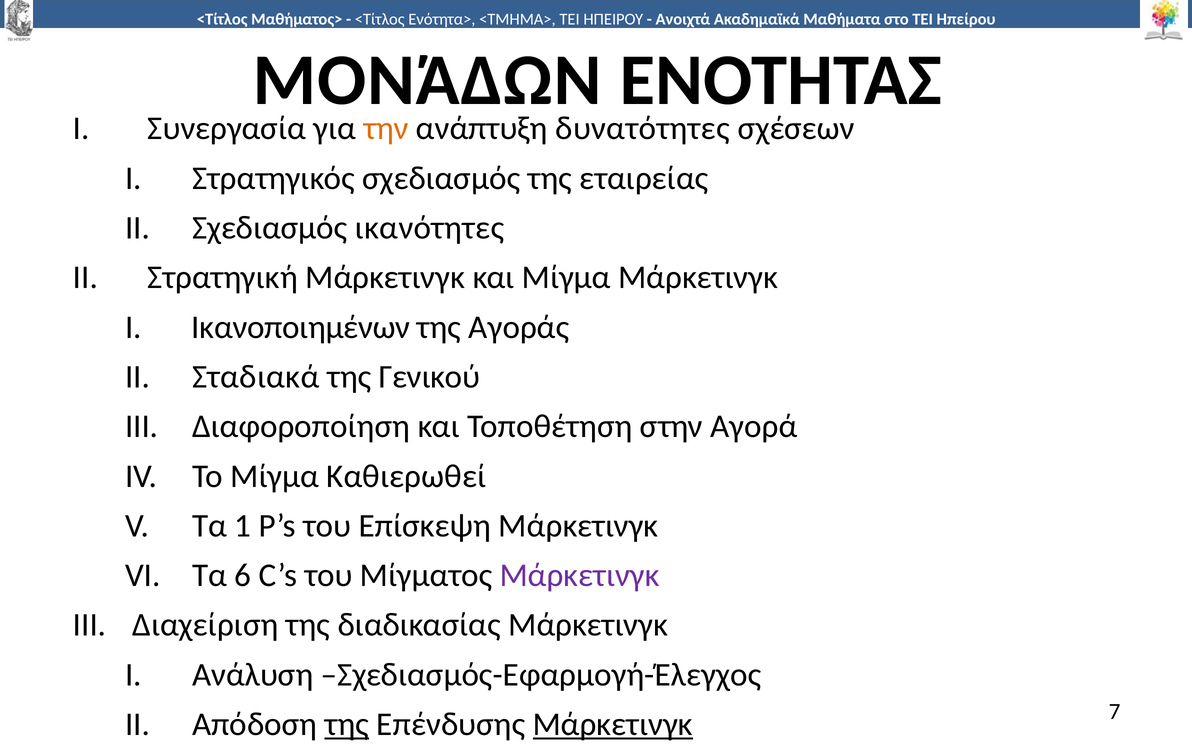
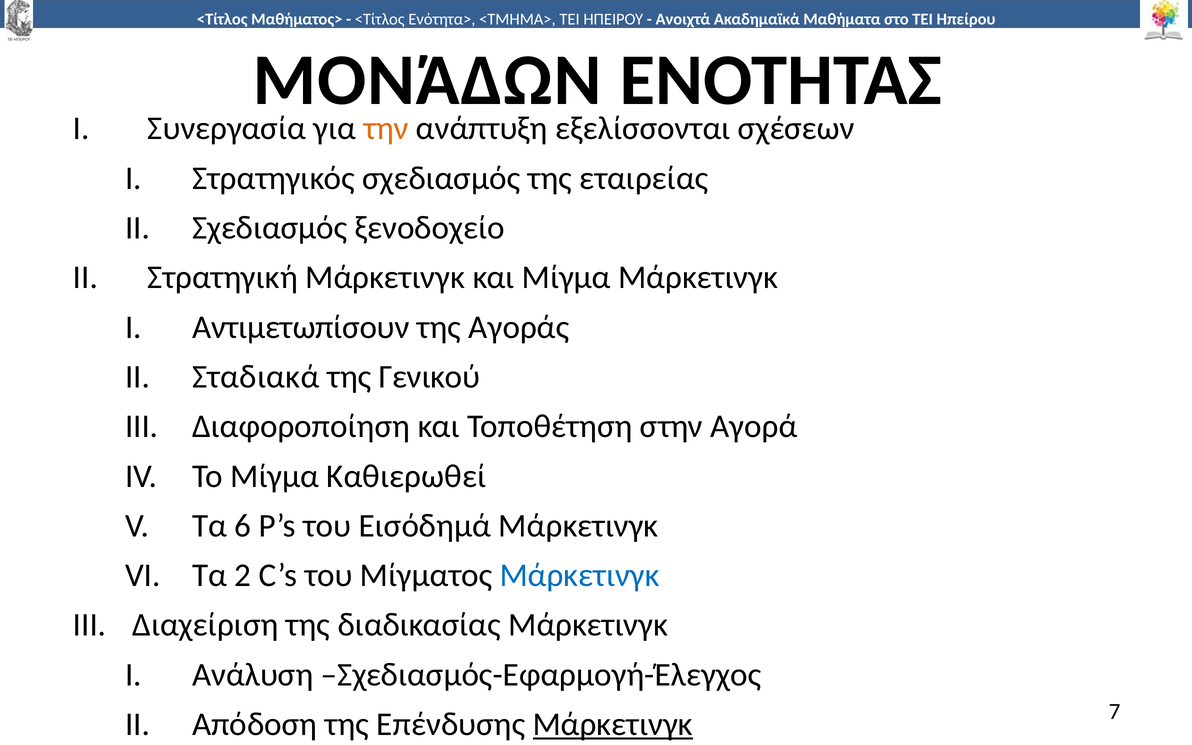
δυνατότητες: δυνατότητες -> εξελίσσονται (643, 129)
ικανότητες: ικανότητες -> ξενοδοχείο (430, 228)
Ικανοποιημένων: Ικανοποιημένων -> Αντιμετωπίσουν (301, 327)
1: 1 -> 6 (243, 526)
Επίσκεψη: Επίσκεψη -> Εισόδημά (425, 526)
6: 6 -> 2 (243, 575)
Μάρκετινγκ colour: purple -> blue (580, 575)
της underline: present -> none (347, 724)
